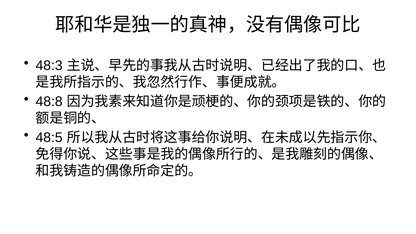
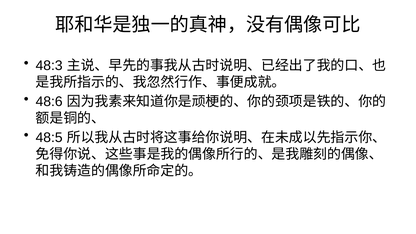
48:8: 48:8 -> 48:6 (49, 102)
